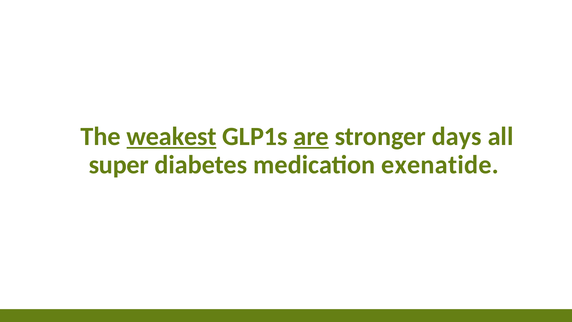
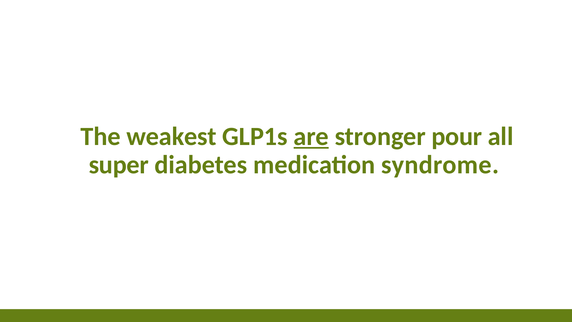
weakest underline: present -> none (172, 136)
days: days -> pour (457, 136)
exenatide: exenatide -> syndrome (440, 165)
